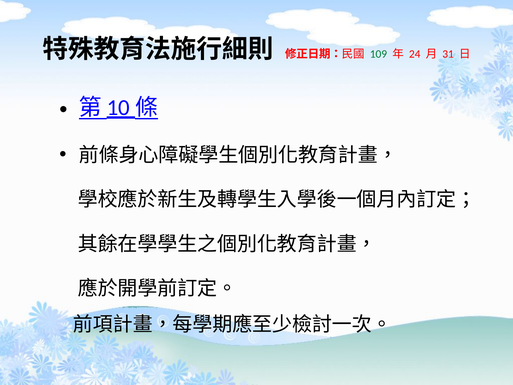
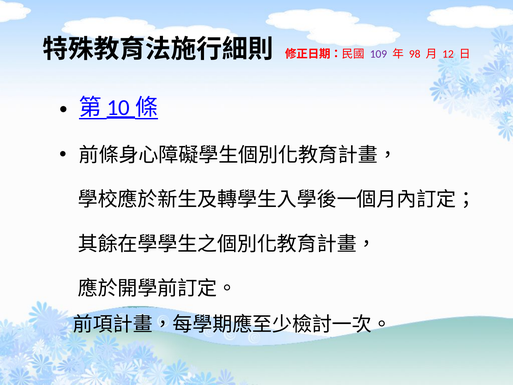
109 colour: green -> purple (378, 54)
24: 24 -> 98 (415, 54)
31: 31 -> 12 (448, 54)
